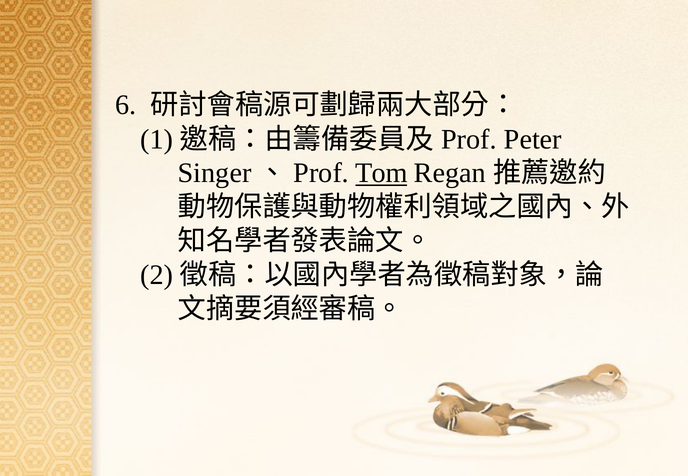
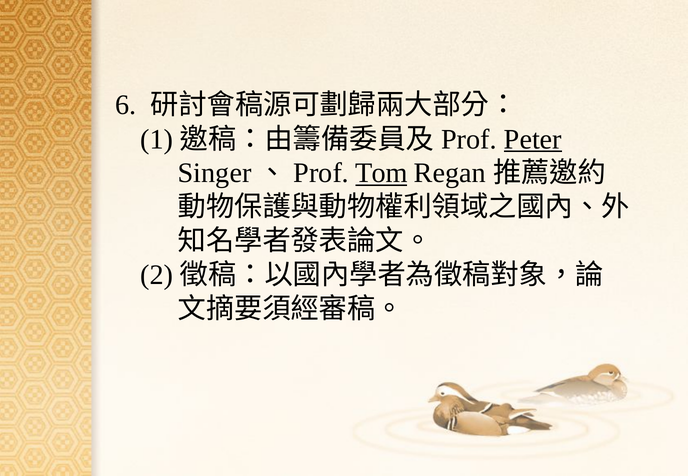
Peter underline: none -> present (533, 139)
